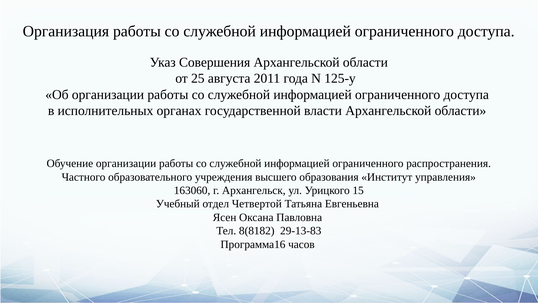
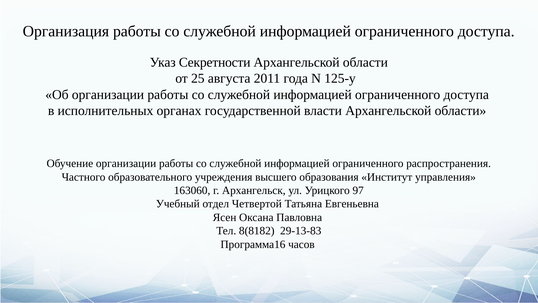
Совершения: Совершения -> Секретности (215, 62)
15: 15 -> 97 (358, 190)
